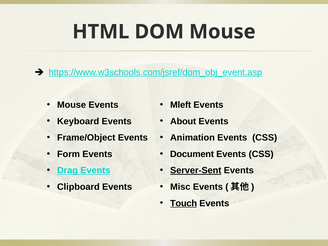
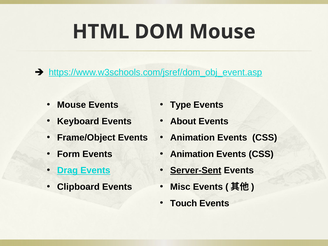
Mleft: Mleft -> Type (181, 105)
Document: Document -> Animation (192, 154)
Touch underline: present -> none (184, 203)
